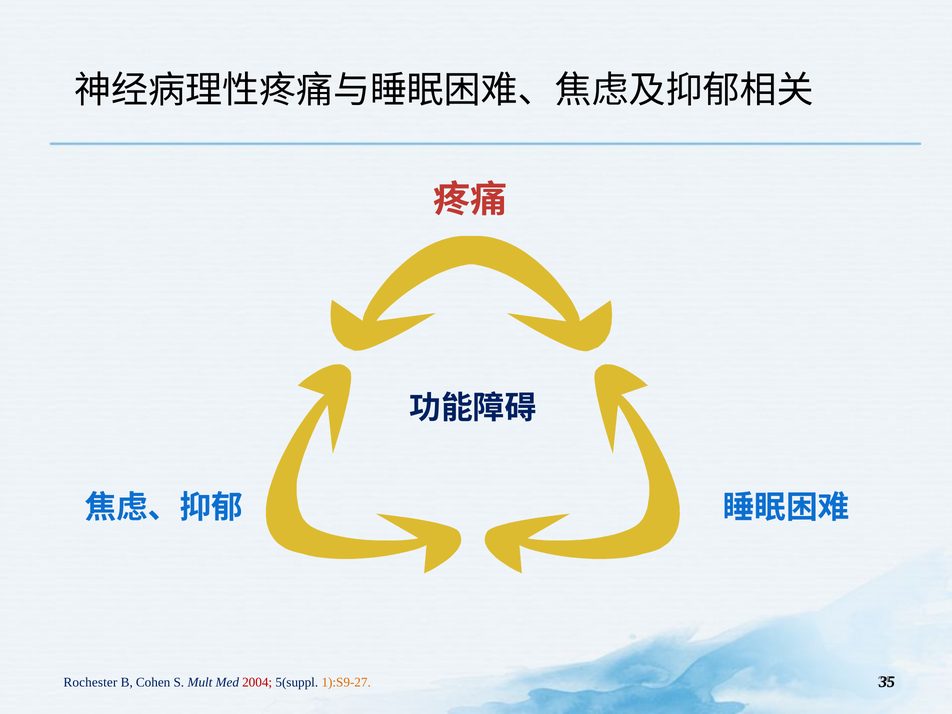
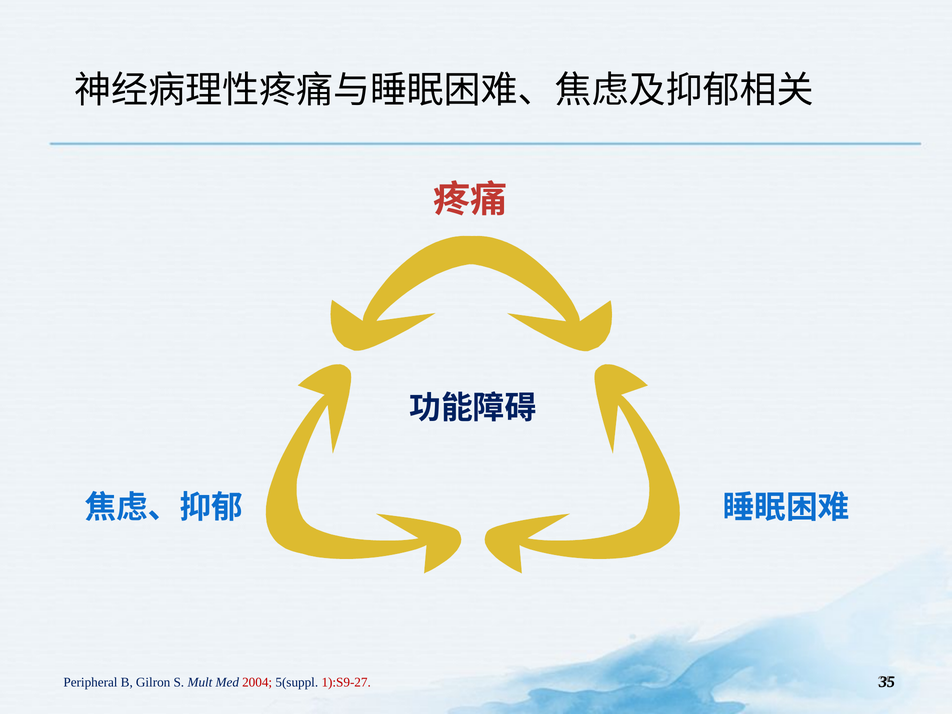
Rochester: Rochester -> Peripheral (90, 682)
Cohen: Cohen -> Gilron (153, 682)
1):S9-27 colour: orange -> red (346, 682)
